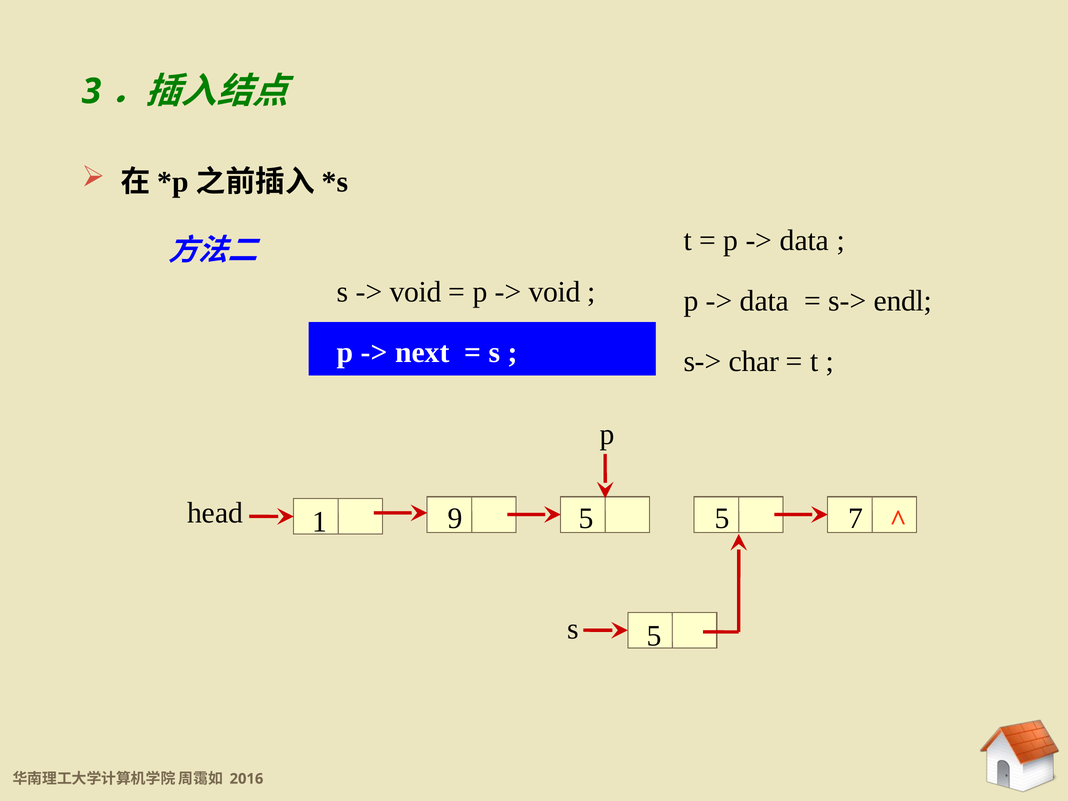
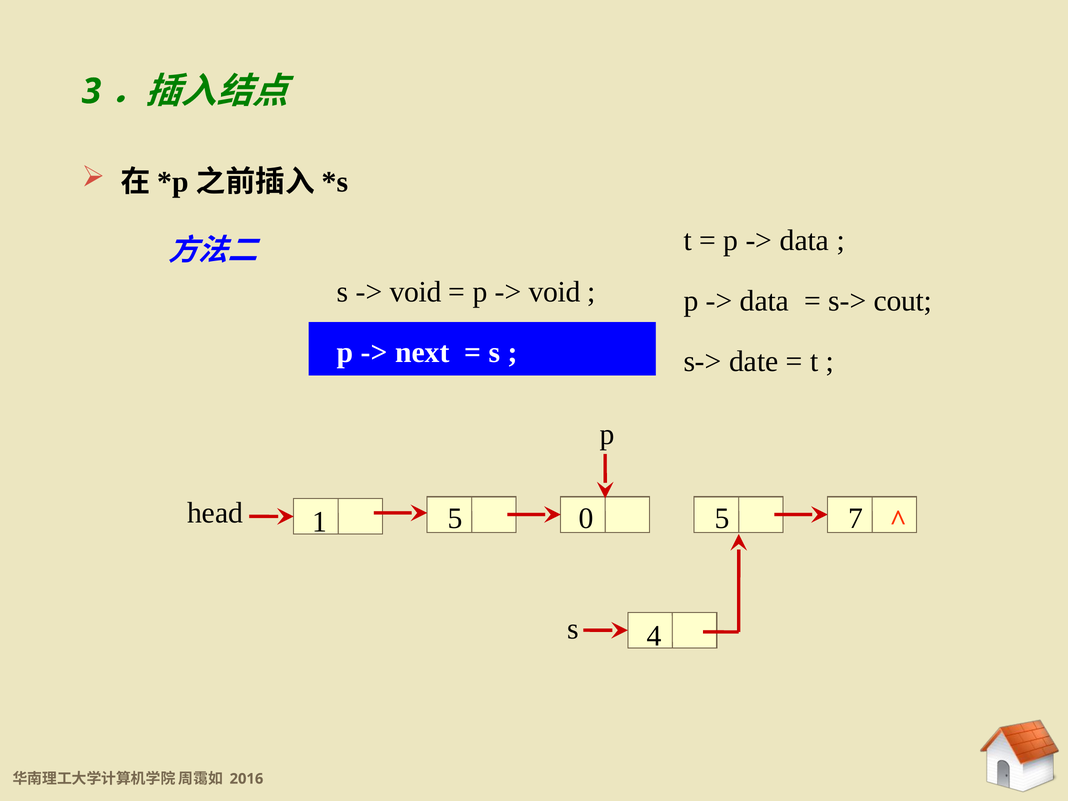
endl: endl -> cout (903, 301)
char: char -> date (754, 362)
head 5: 5 -> 0 (586, 519)
1 9: 9 -> 5 (455, 518)
s 5: 5 -> 4 (654, 636)
